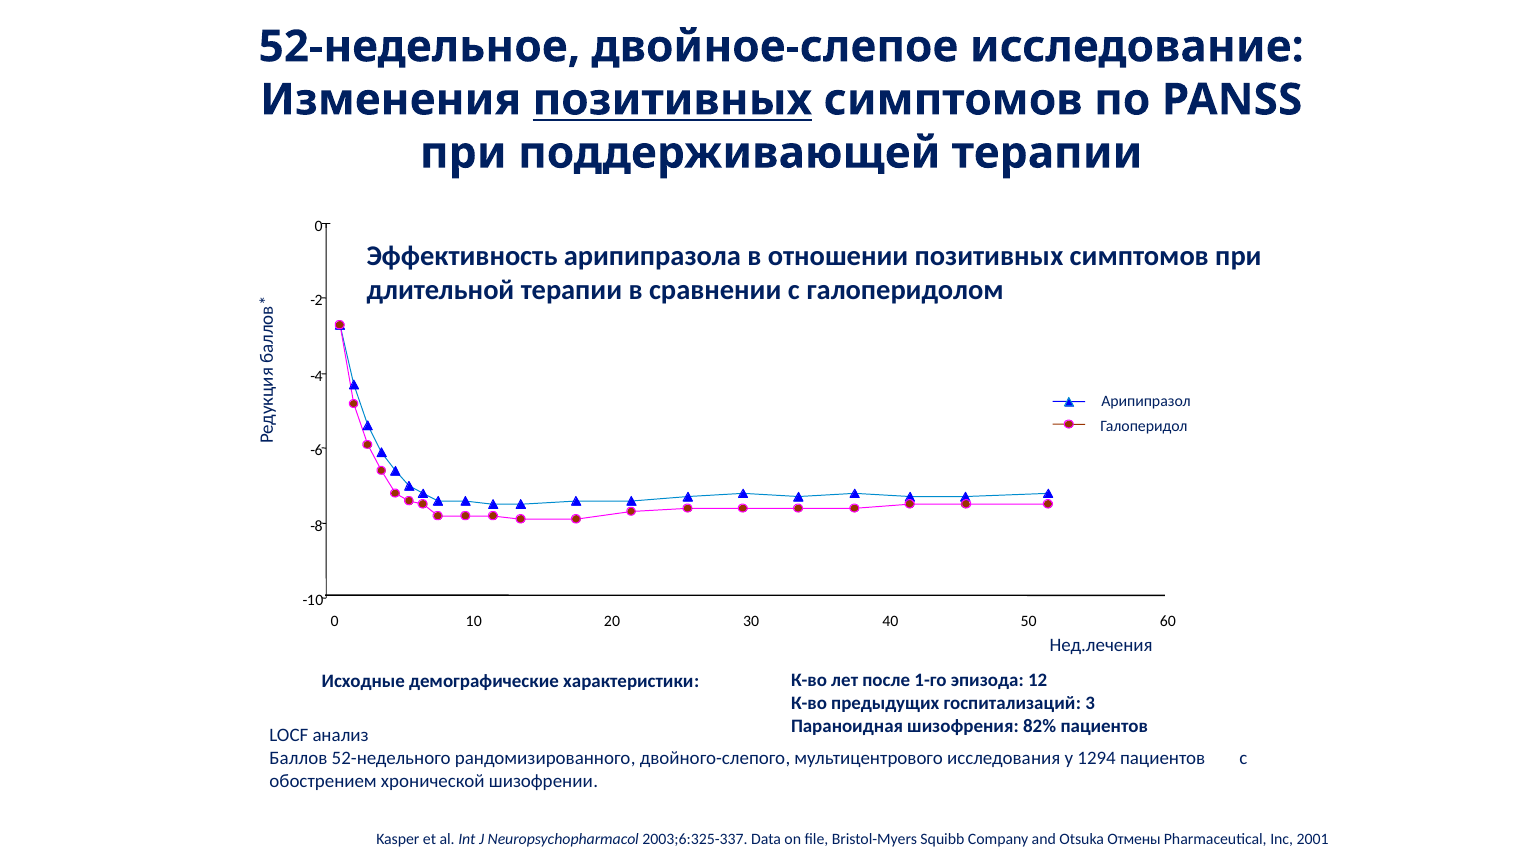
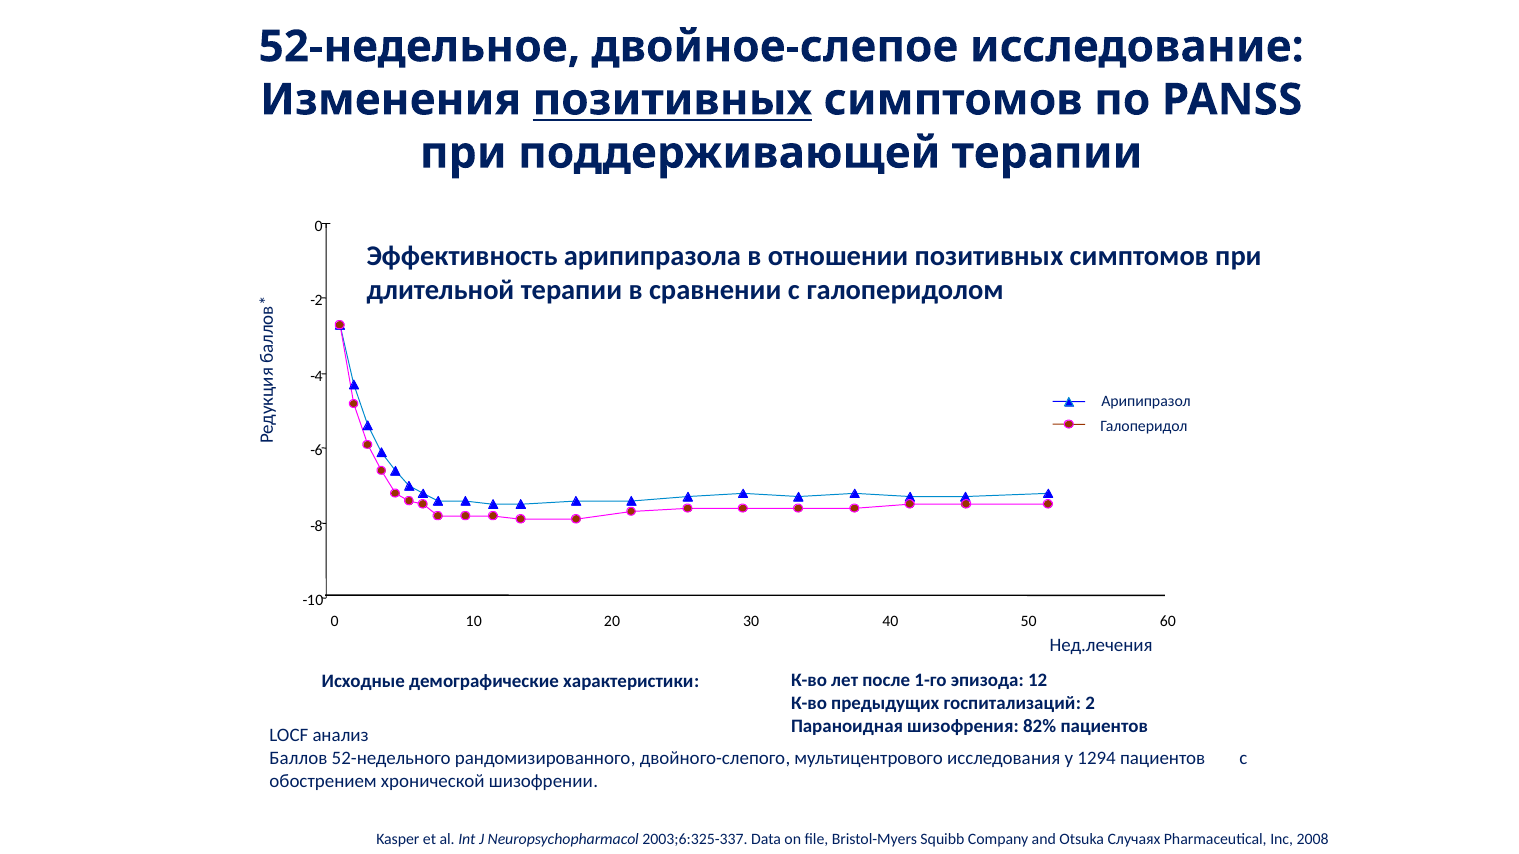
3: 3 -> 2 (1090, 704)
Отмены: Отмены -> Случаях (1134, 840)
2001: 2001 -> 2008 (1313, 840)
